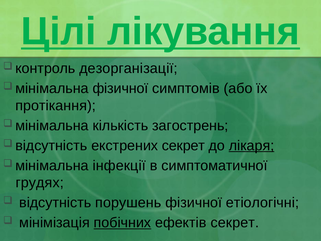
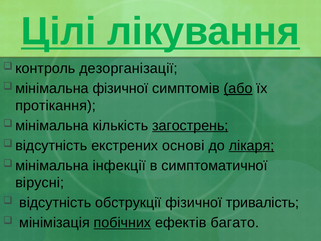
або underline: none -> present (238, 88)
загострень underline: none -> present (190, 125)
екстрених секрет: секрет -> основі (183, 145)
грудях: грудях -> вірусні (40, 183)
порушень: порушень -> обструкції (128, 202)
етіологічні: етіологічні -> тривалість (263, 202)
ефектів секрет: секрет -> багато (235, 222)
